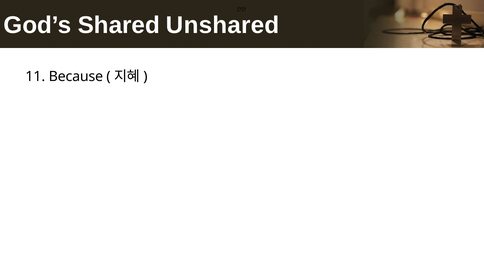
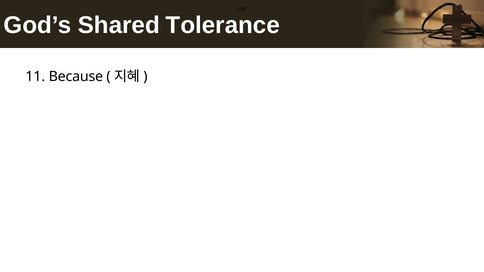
Unshared: Unshared -> Tolerance (223, 25)
